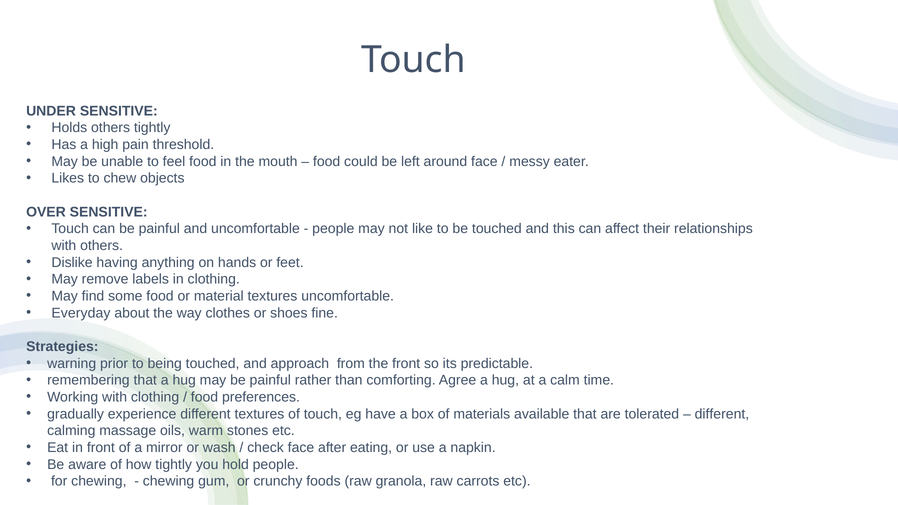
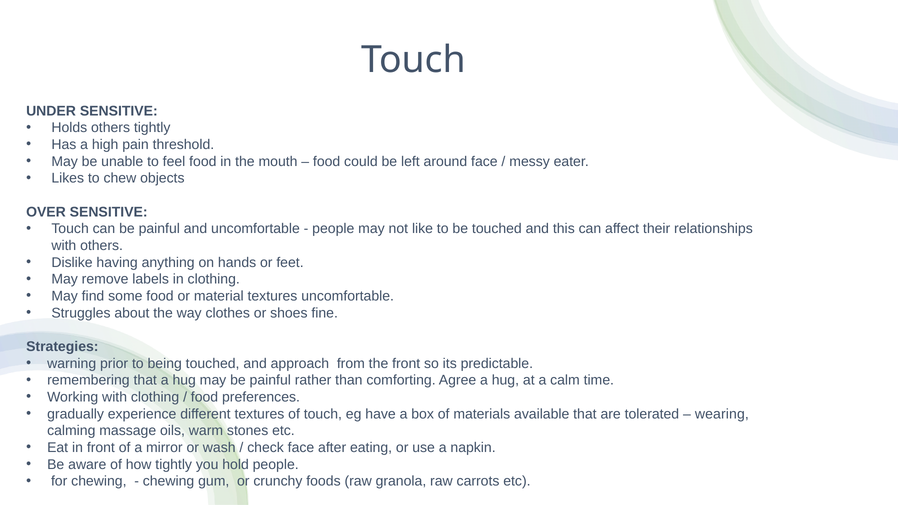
Everyday: Everyday -> Struggles (81, 313)
different: different -> wearing (722, 414)
